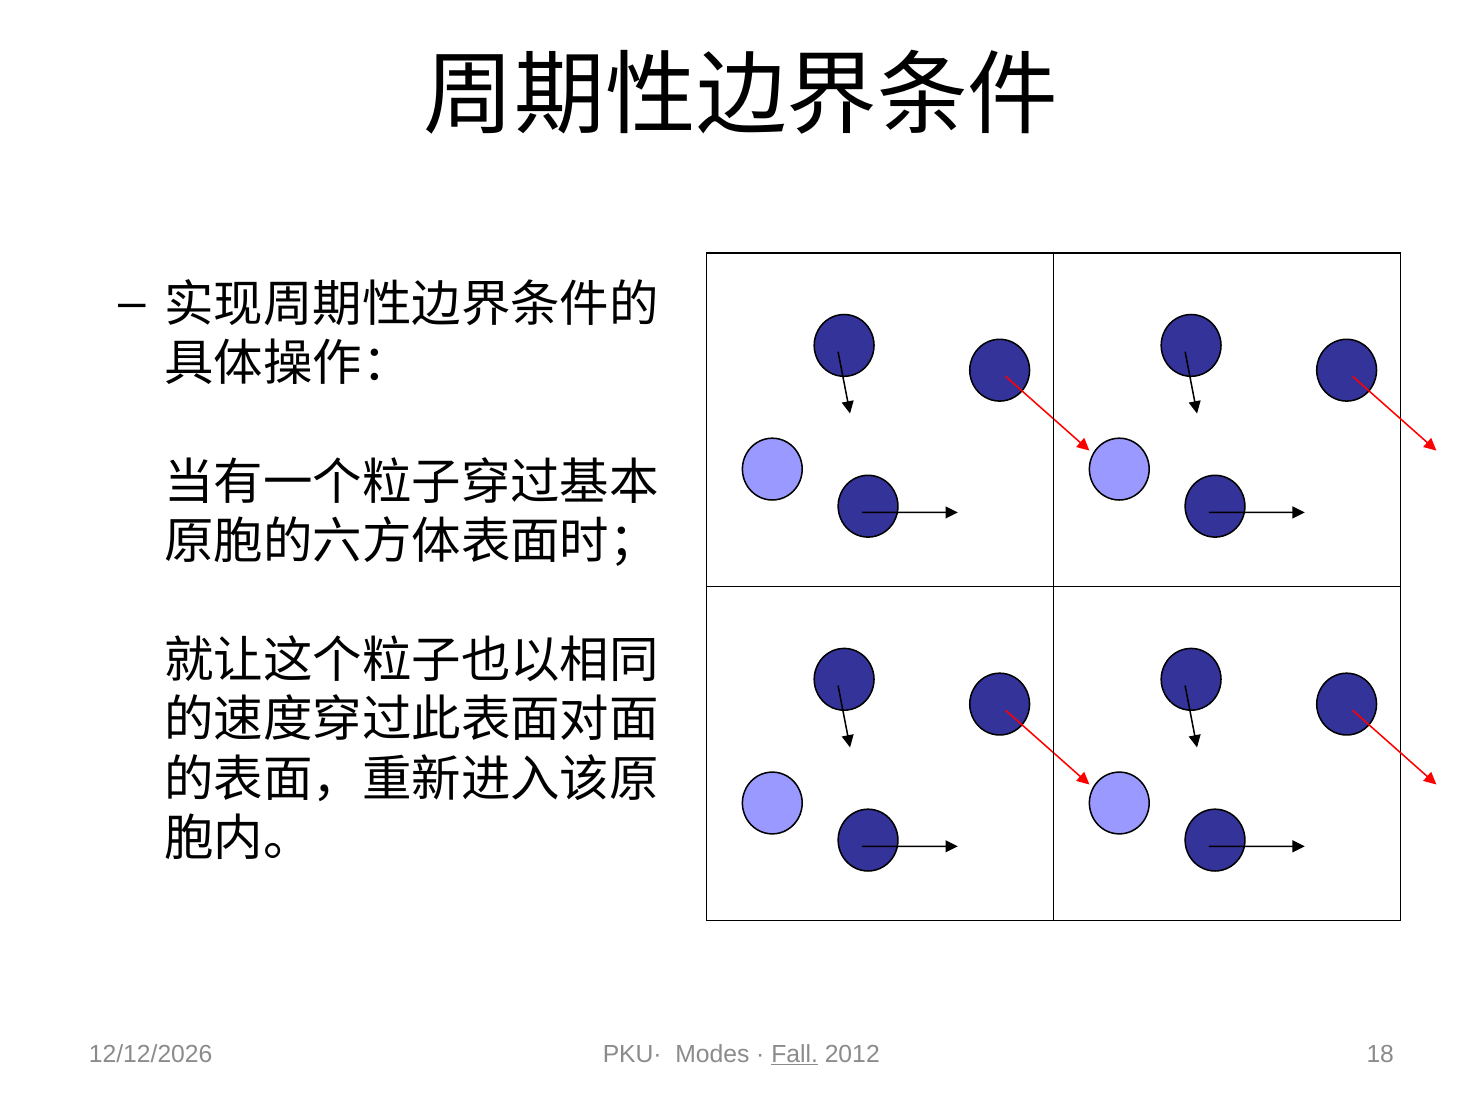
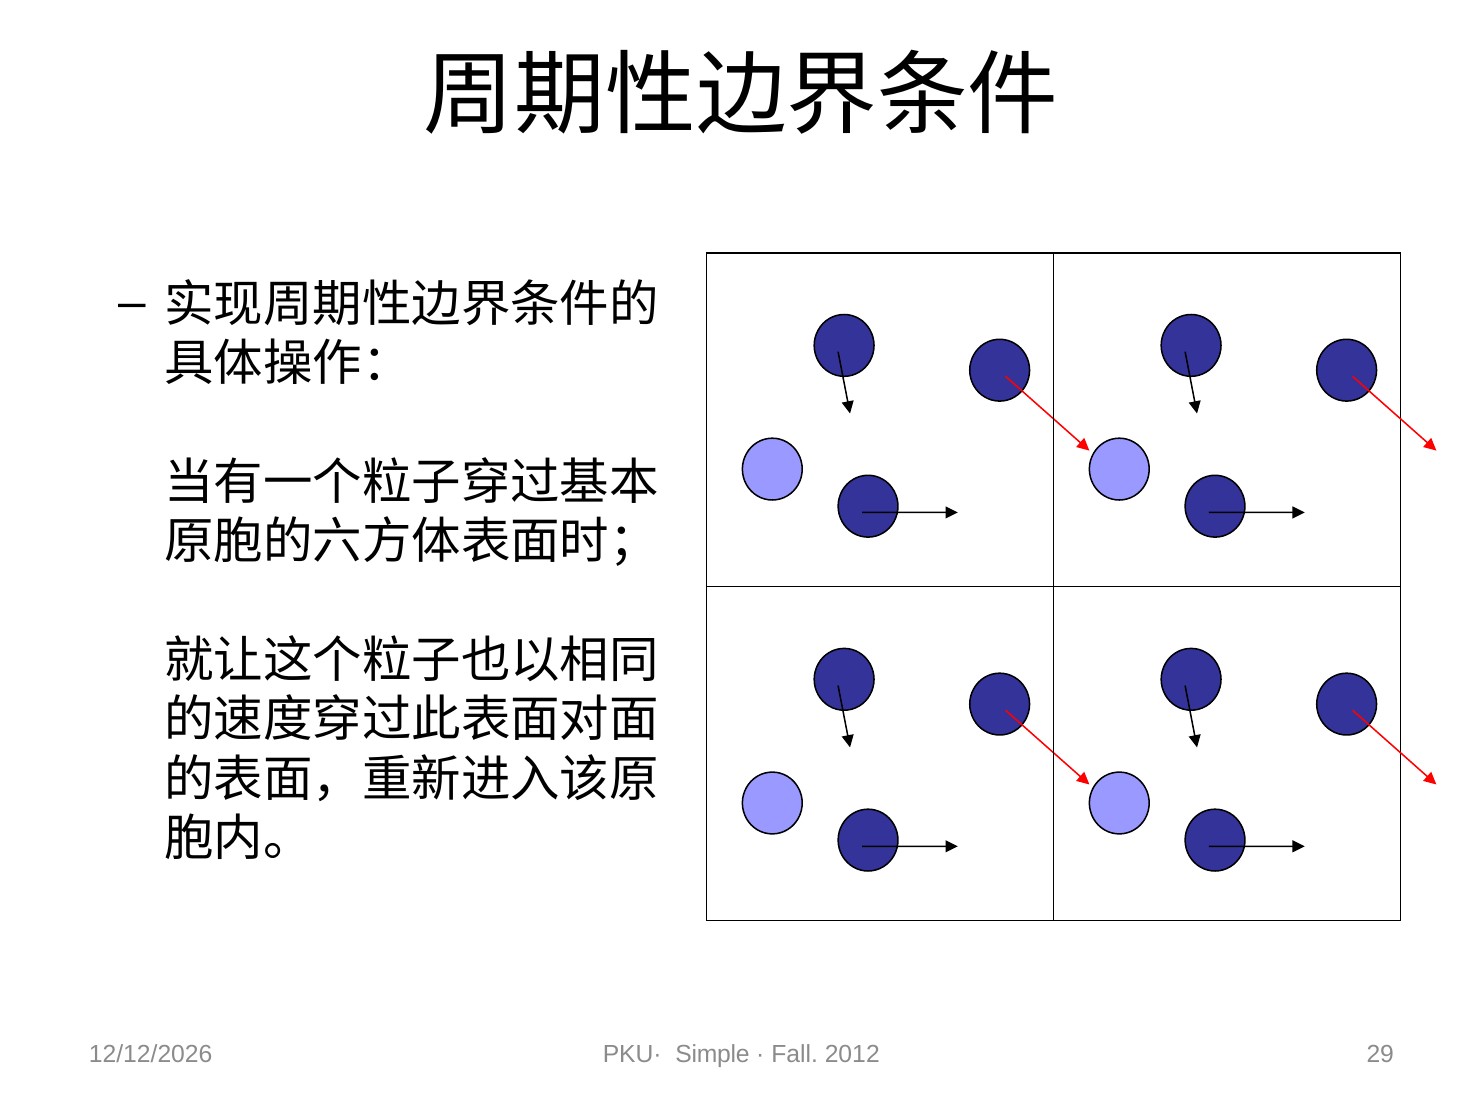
Modes: Modes -> Simple (713, 1053)
Fall underline: present -> none (795, 1053)
18: 18 -> 29 (1380, 1053)
